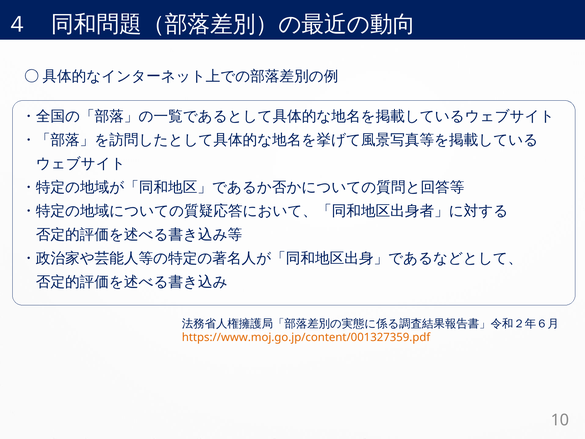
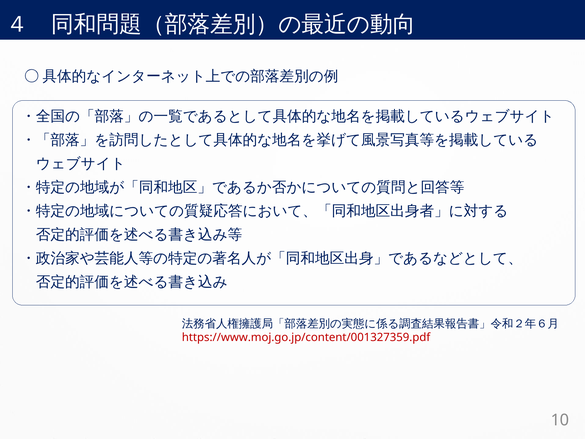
https://www.moj.go.jp/content/001327359.pdf colour: orange -> red (306, 337)
